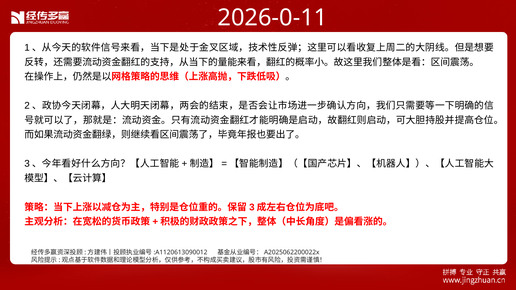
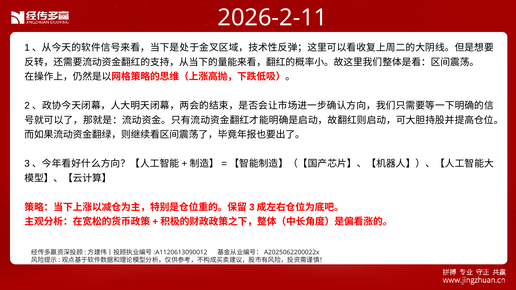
2026-0-11: 2026-0-11 -> 2026-2-11 (272, 18)
